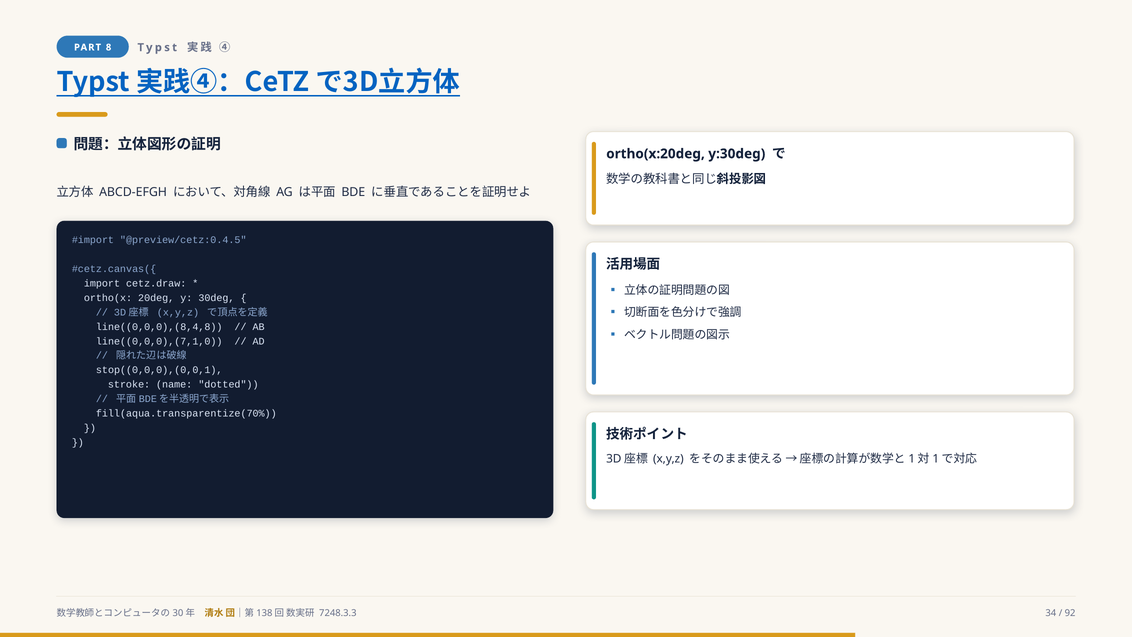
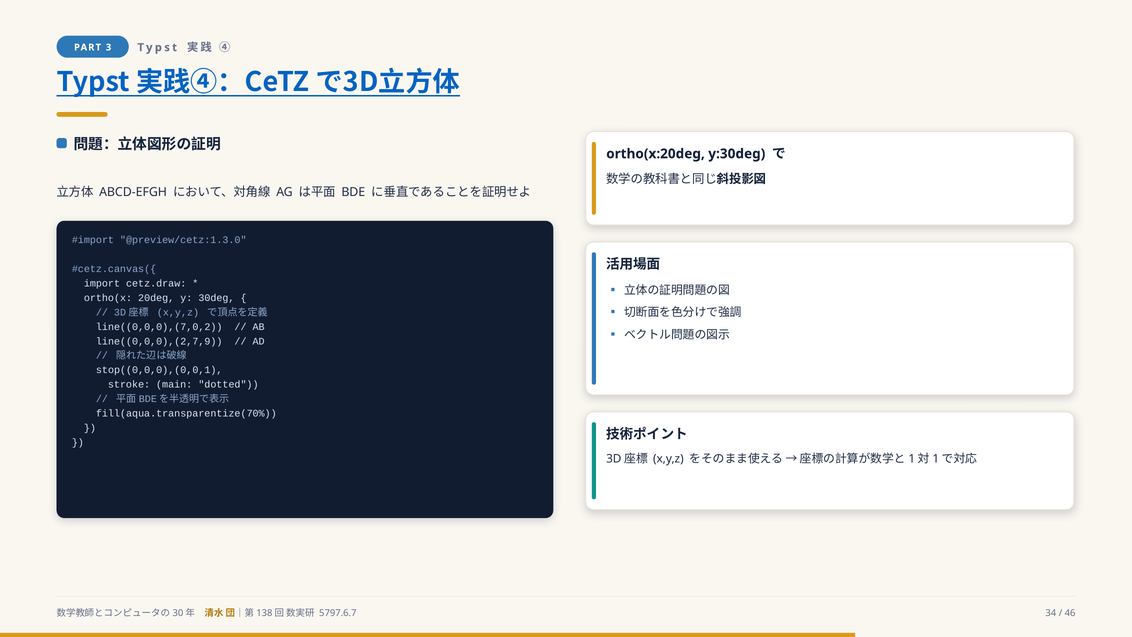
8: 8 -> 3 (109, 47)
@preview/cetz:0.4.5: @preview/cetz:0.4.5 -> @preview/cetz:1.3.0 (183, 240)
line((0,0,0),(8,4,8: line((0,0,0),(8,4,8 -> line((0,0,0),(7,0,2 (159, 327)
line((0,0,0),(7,1,0: line((0,0,0),(7,1,0 -> line((0,0,0),(2,7,9 (159, 341)
name: name -> main (174, 384)
7248.3.3: 7248.3.3 -> 5797.6.7 (338, 613)
92: 92 -> 46 (1070, 613)
